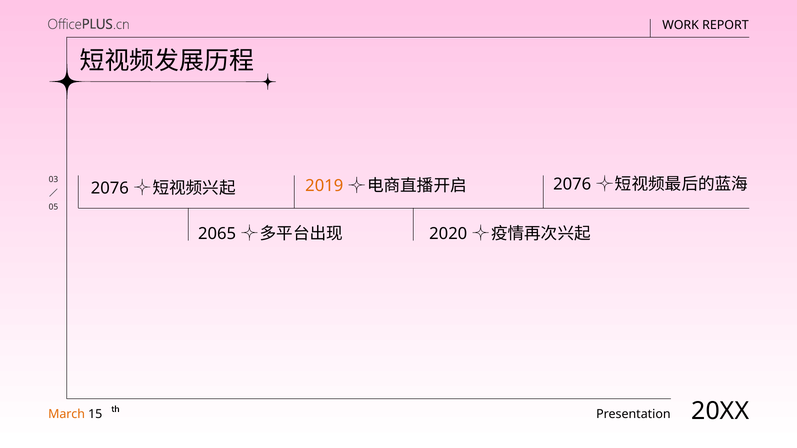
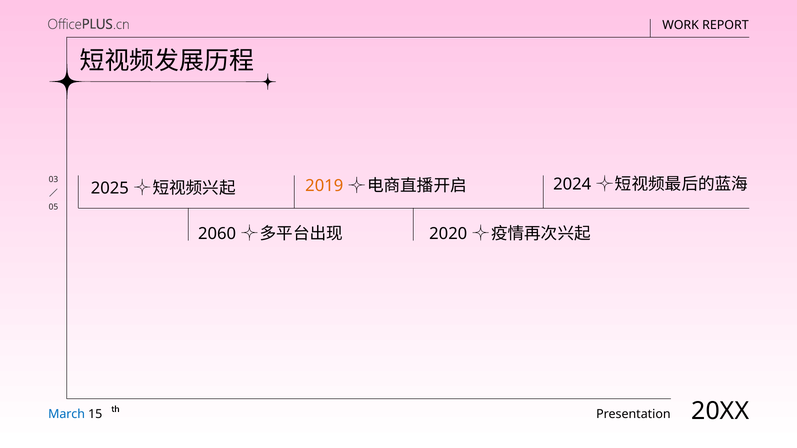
2076: 2076 -> 2024 (572, 184)
2076: 2076 -> 2025 (110, 188)
2065: 2065 -> 2060 (217, 234)
March colour: orange -> blue (67, 415)
